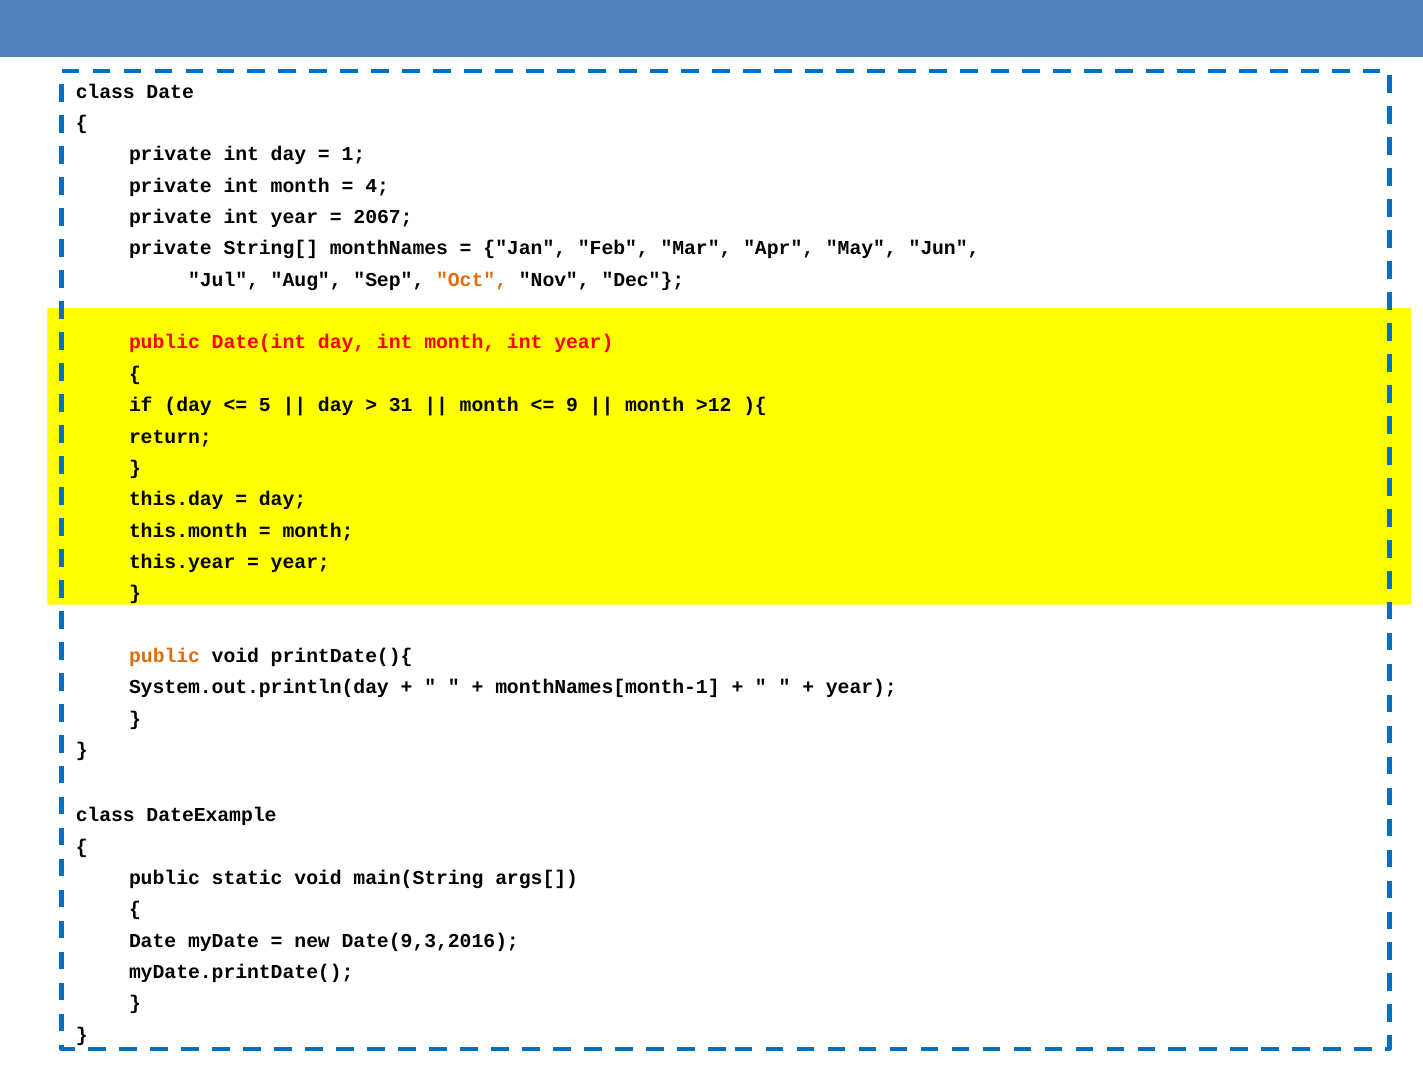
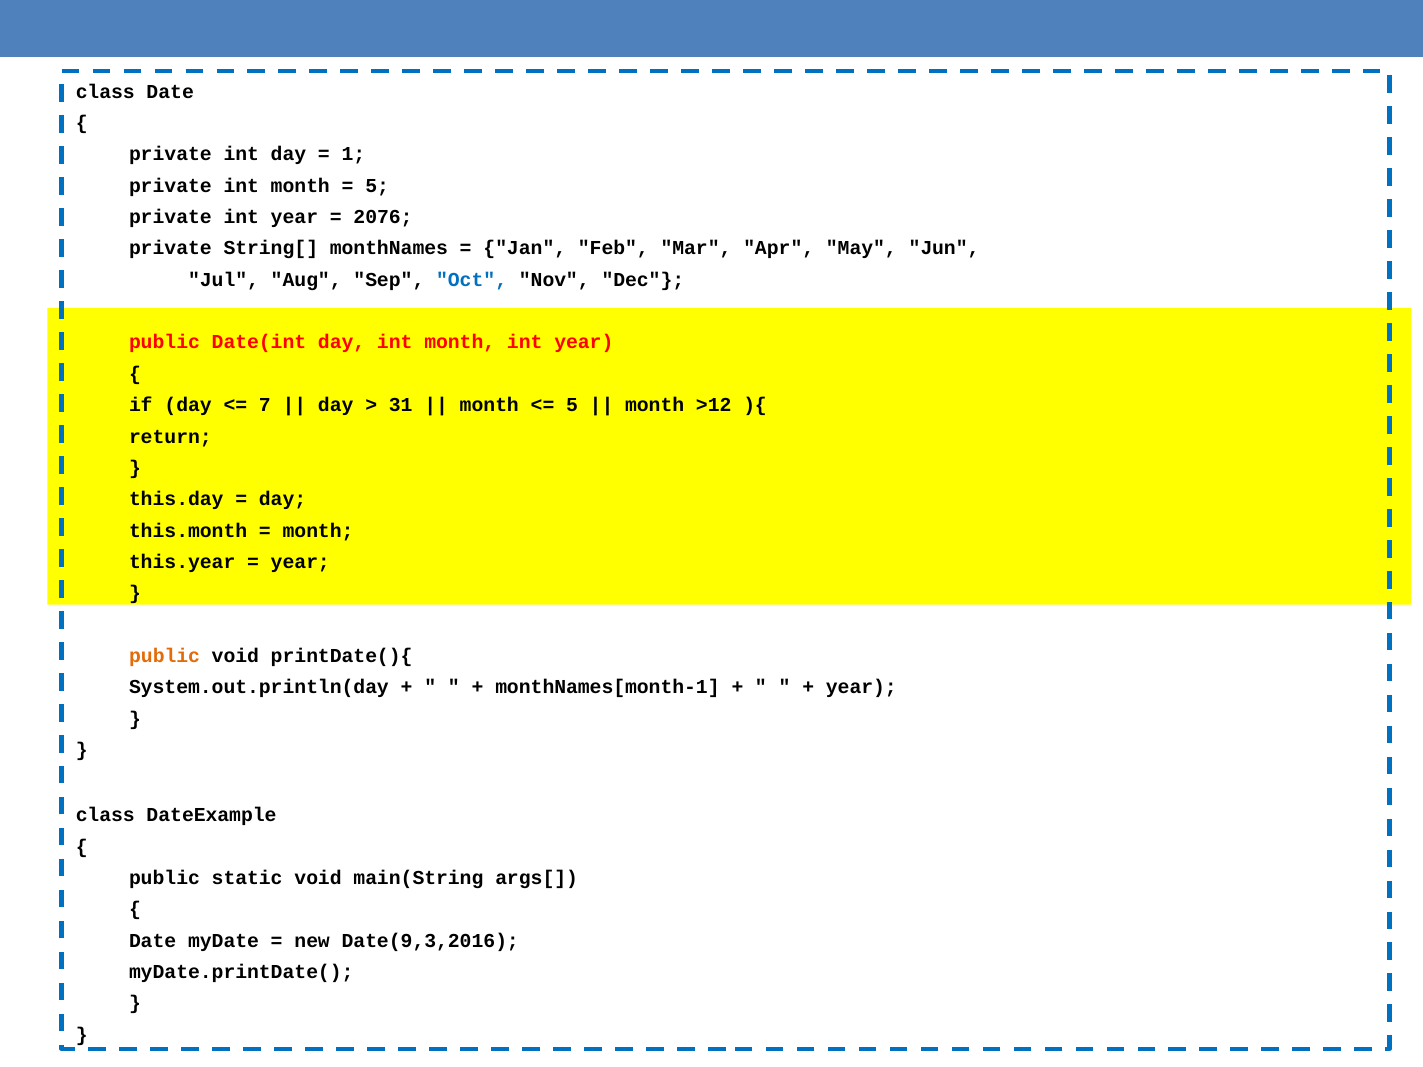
4: 4 -> 5 (377, 186)
2067: 2067 -> 2076 (383, 217)
Oct colour: orange -> blue (472, 280)
5: 5 -> 7 (265, 405)
9: 9 -> 5 (572, 405)
